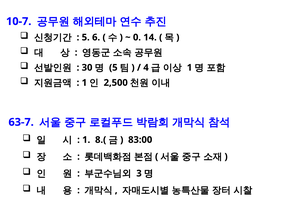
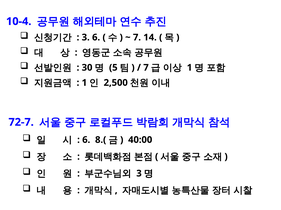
10-7: 10-7 -> 10-4 (19, 21)
5: 5 -> 3 (86, 37)
0: 0 -> 7 (137, 37)
4: 4 -> 7 (146, 68)
63-7: 63-7 -> 72-7 (21, 123)
1: 1 -> 6 (86, 140)
83:00: 83:00 -> 40:00 (140, 140)
